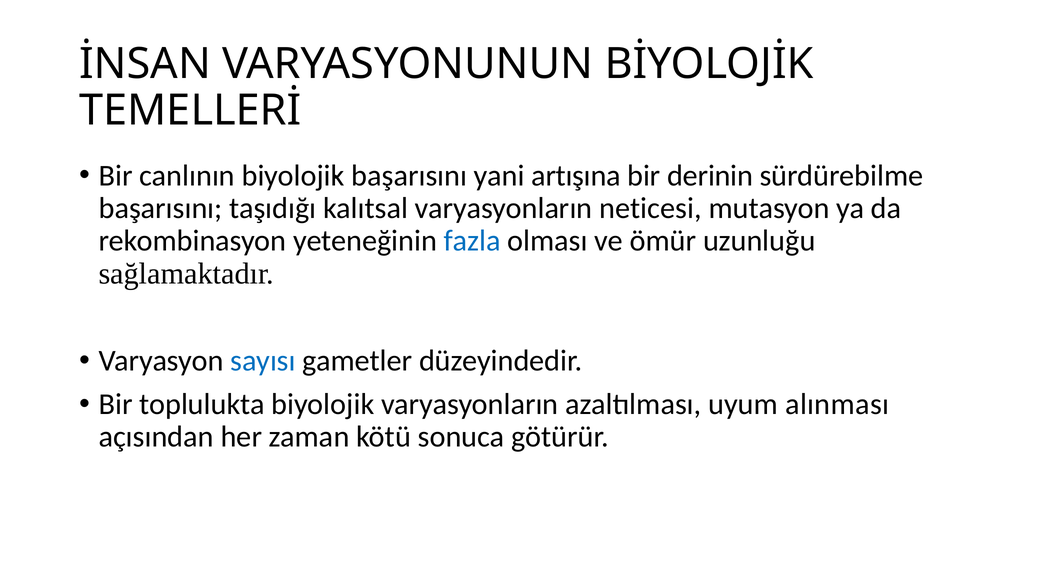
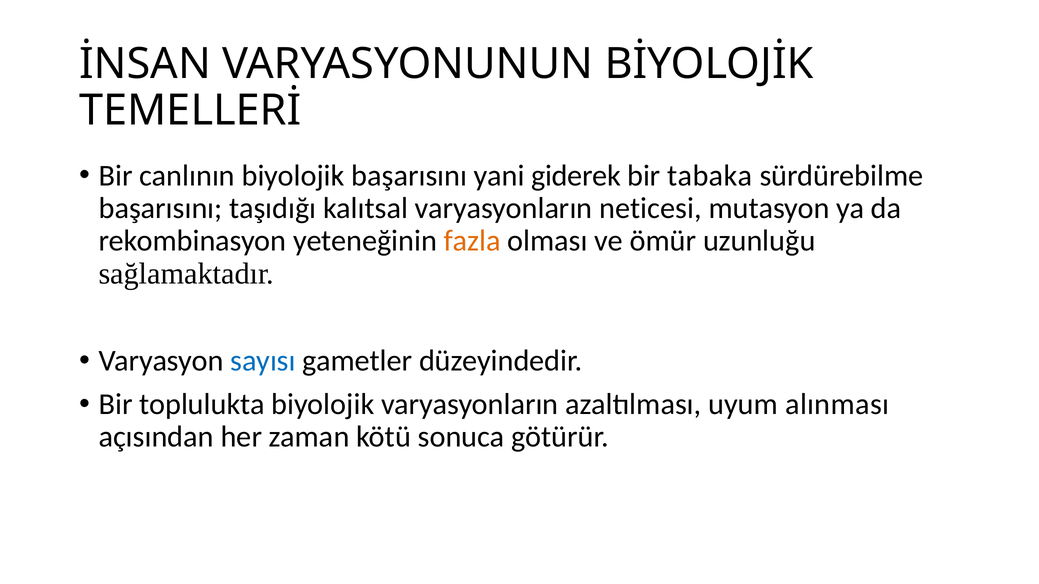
artışına: artışına -> giderek (576, 176)
derinin: derinin -> tabaka (710, 176)
fazla colour: blue -> orange (472, 241)
